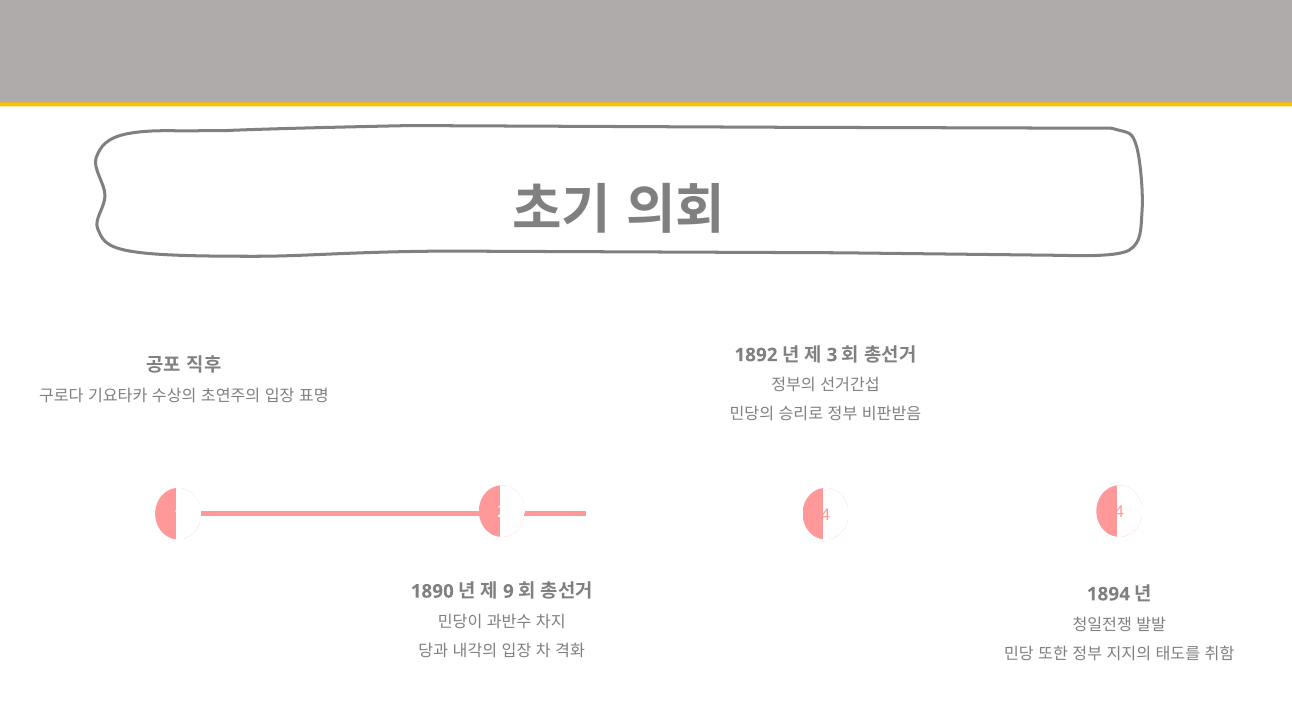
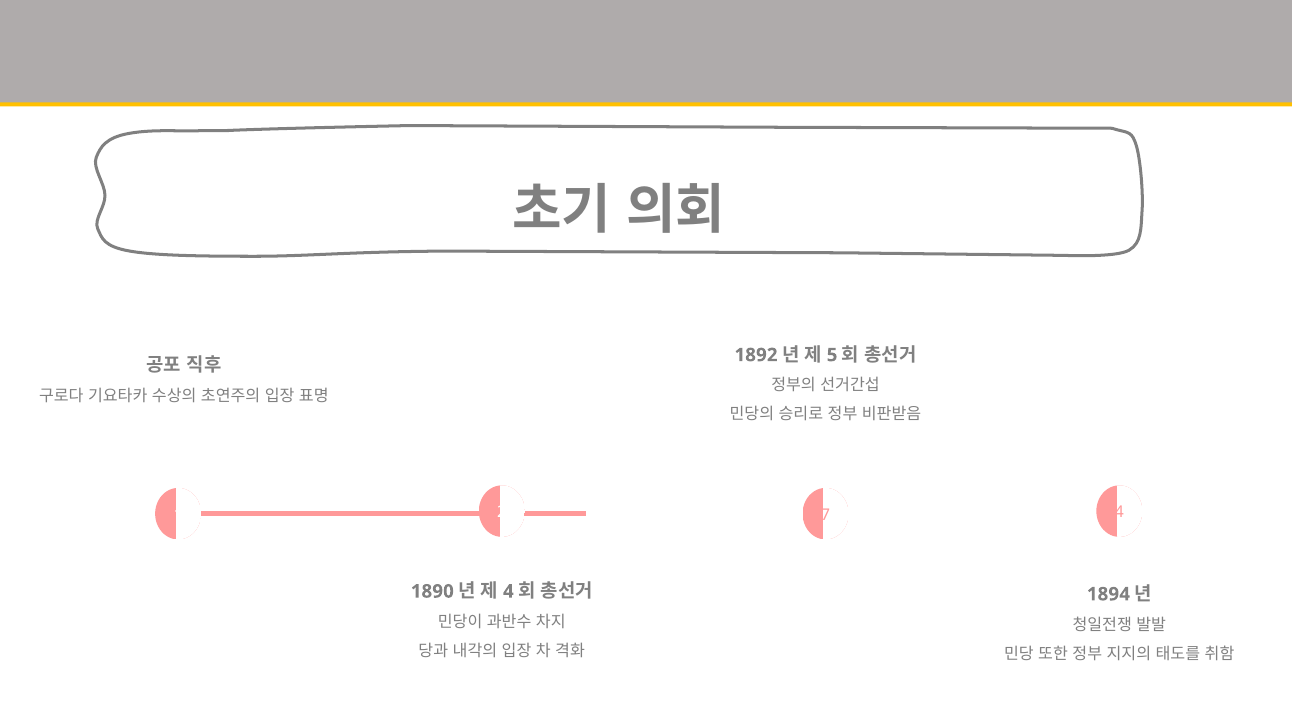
3: 3 -> 5 (832, 355)
2 4: 4 -> 7 (826, 515)
9: 9 -> 4 (508, 591)
